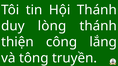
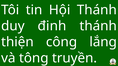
lòng: lòng -> đinh (52, 26)
